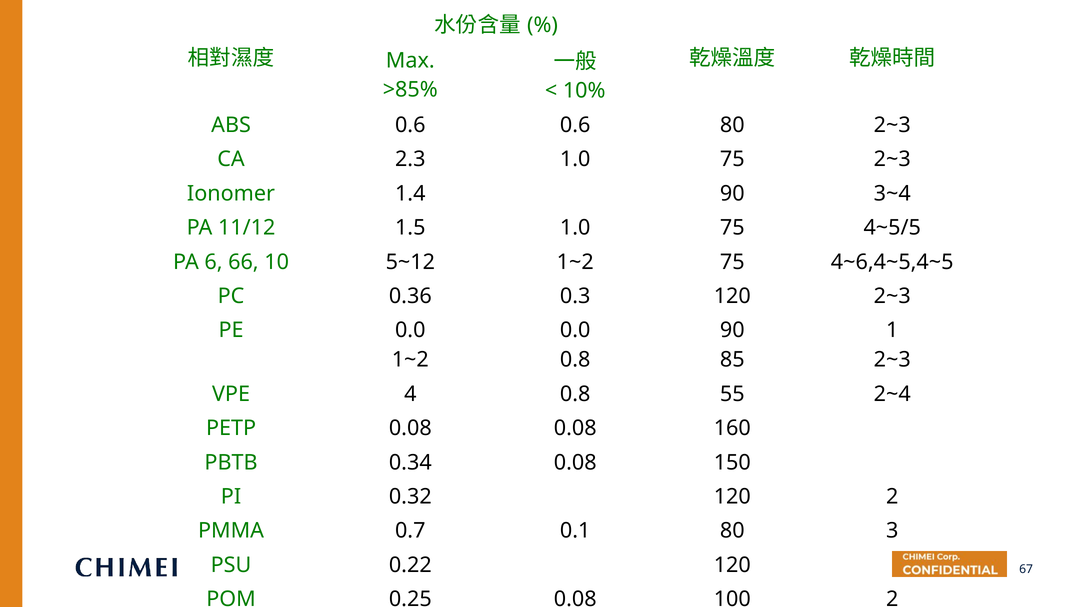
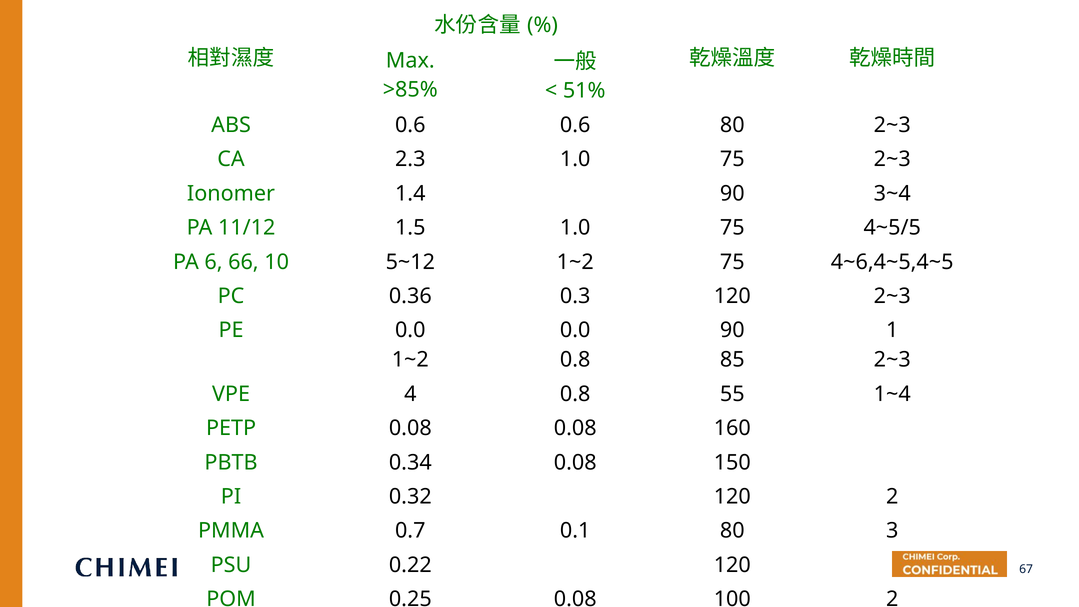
10%: 10% -> 51% (584, 91)
2~4: 2~4 -> 1~4 (892, 394)
